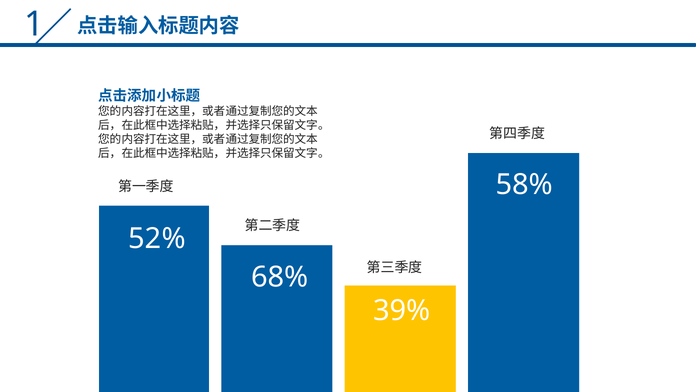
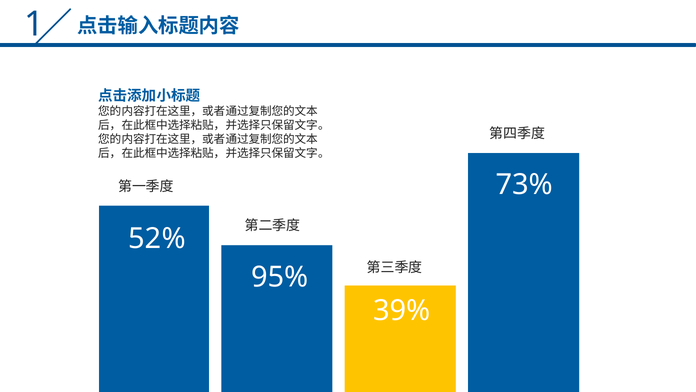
58%: 58% -> 73% (524, 184)
68%: 68% -> 95% (280, 277)
